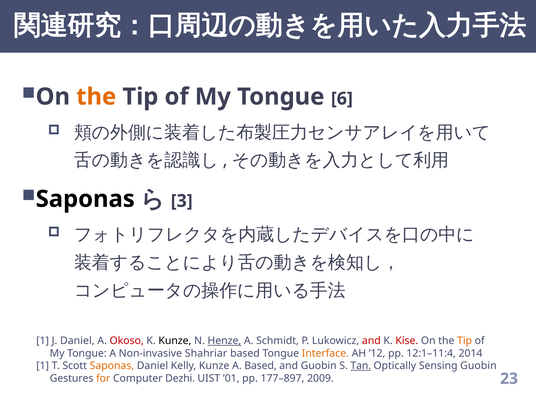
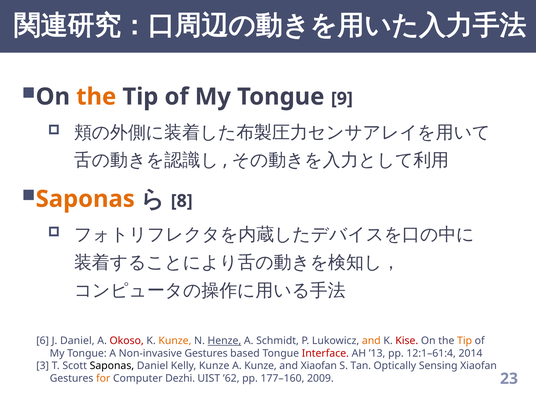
6: 6 -> 9 (342, 99)
Saponas colour: black -> orange (85, 199)
3: 3 -> 8 (182, 201)
1: 1 -> 6 (43, 341)
Kunze colour: black -> orange (175, 341)
and colour: red -> orange (371, 341)
Non-invasive Shahriar: Shahriar -> Gestures (206, 353)
Interface colour: orange -> red (325, 353)
’12: ’12 -> ’13 (377, 353)
12:1–11:4: 12:1–11:4 -> 12:1–61:4 (431, 353)
1: 1 -> 3 (43, 366)
Saponas colour: orange -> black (112, 366)
A Based: Based -> Kunze (261, 366)
and Guobin: Guobin -> Xiaofan (319, 366)
Tan underline: present -> none (361, 366)
Sensing Guobin: Guobin -> Xiaofan (479, 366)
’01: ’01 -> ’62 (231, 378)
177–897: 177–897 -> 177–160 (282, 378)
